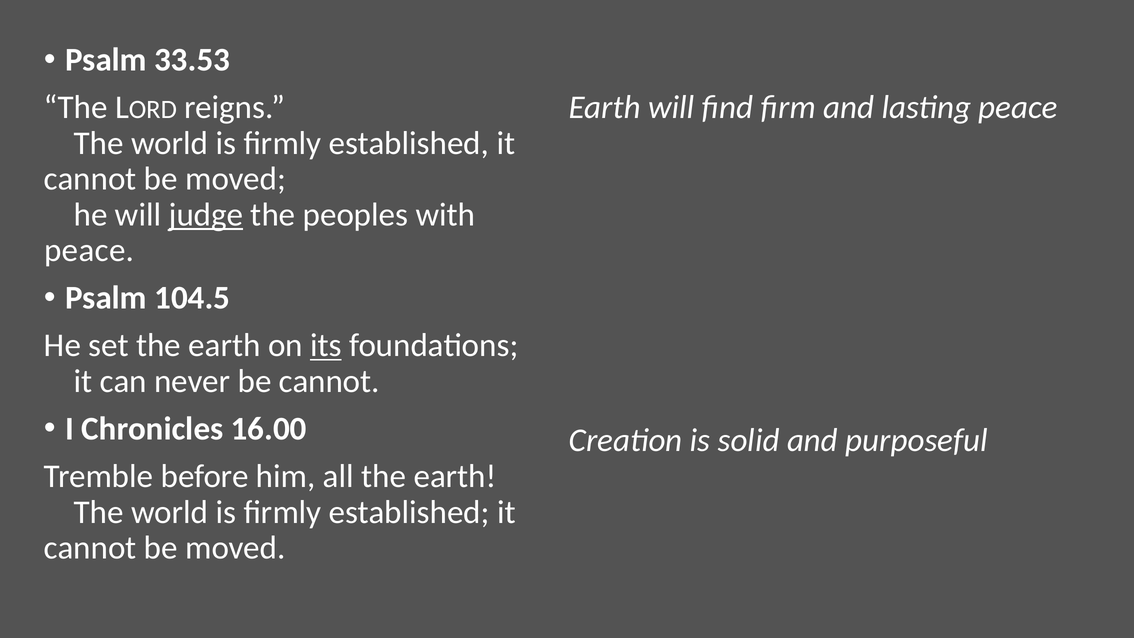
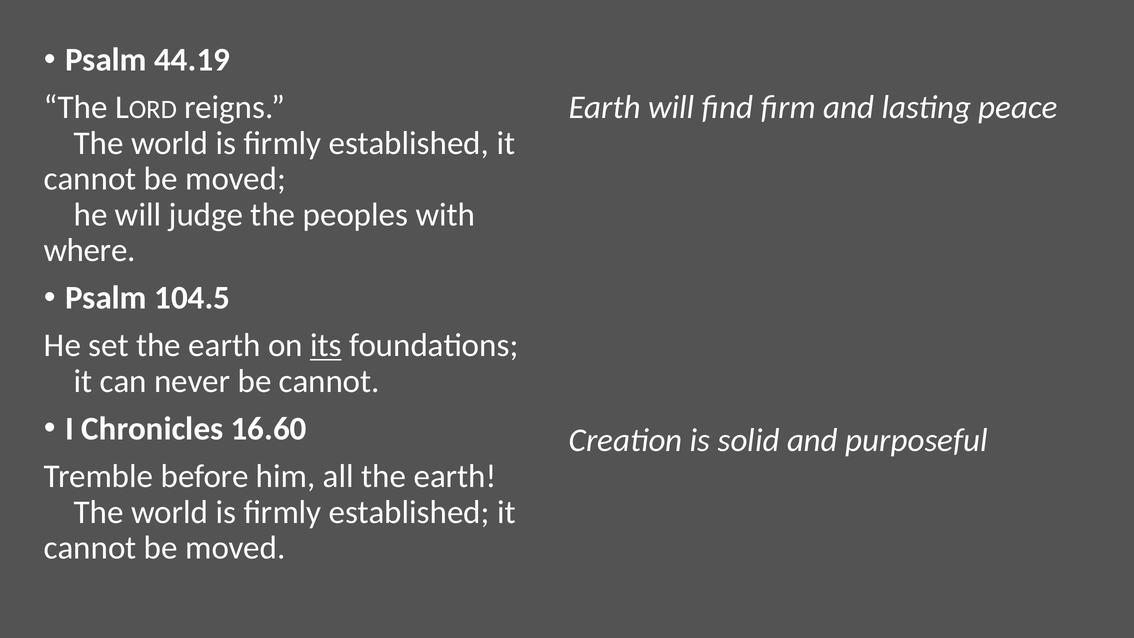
33.53: 33.53 -> 44.19 (192, 60)
judge underline: present -> none (206, 215)
peace: peace -> where (90, 250)
16.00: 16.00 -> 16.60 (269, 429)
